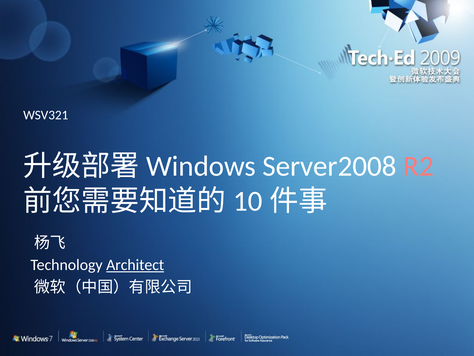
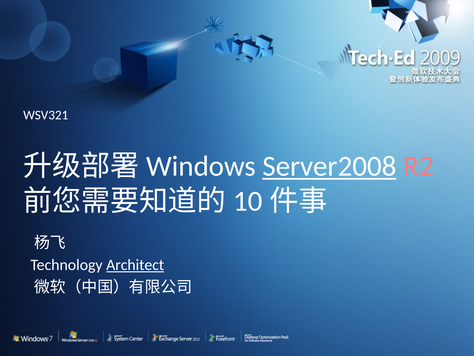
Server2008 underline: none -> present (329, 166)
